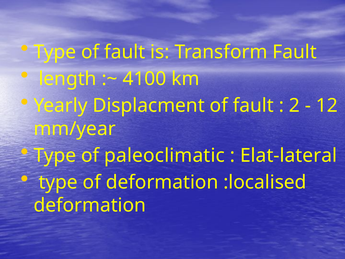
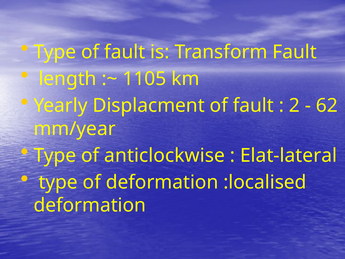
4100: 4100 -> 1105 (144, 79)
12: 12 -> 62 (327, 106)
paleoclimatic: paleoclimatic -> anticlockwise (165, 155)
